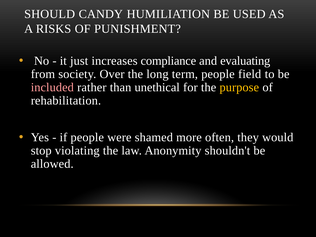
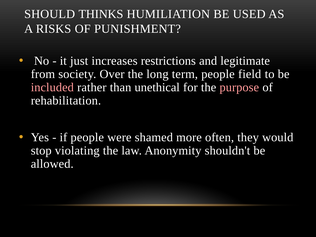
CANDY: CANDY -> THINKS (101, 14)
compliance: compliance -> restrictions (168, 61)
evaluating: evaluating -> legitimate (245, 61)
purpose colour: yellow -> pink (239, 87)
